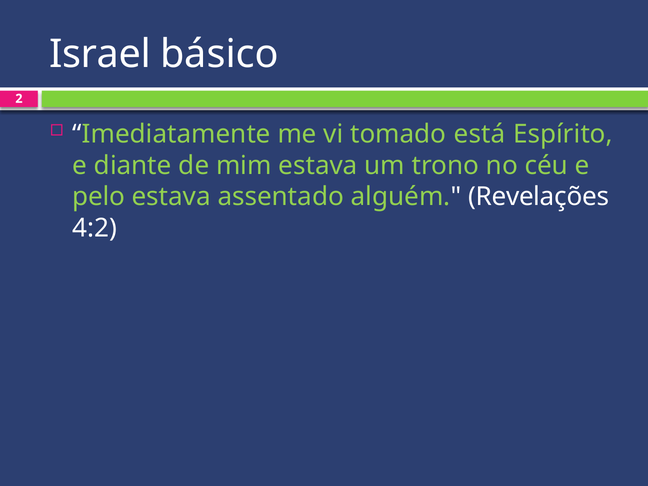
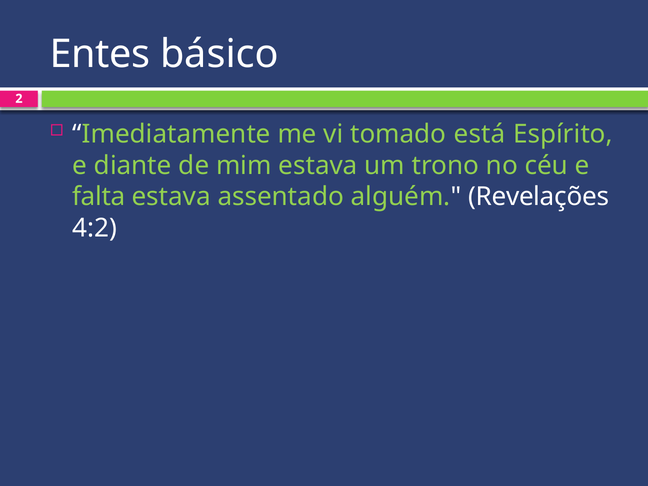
Israel: Israel -> Entes (100, 54)
pelo: pelo -> falta (99, 197)
